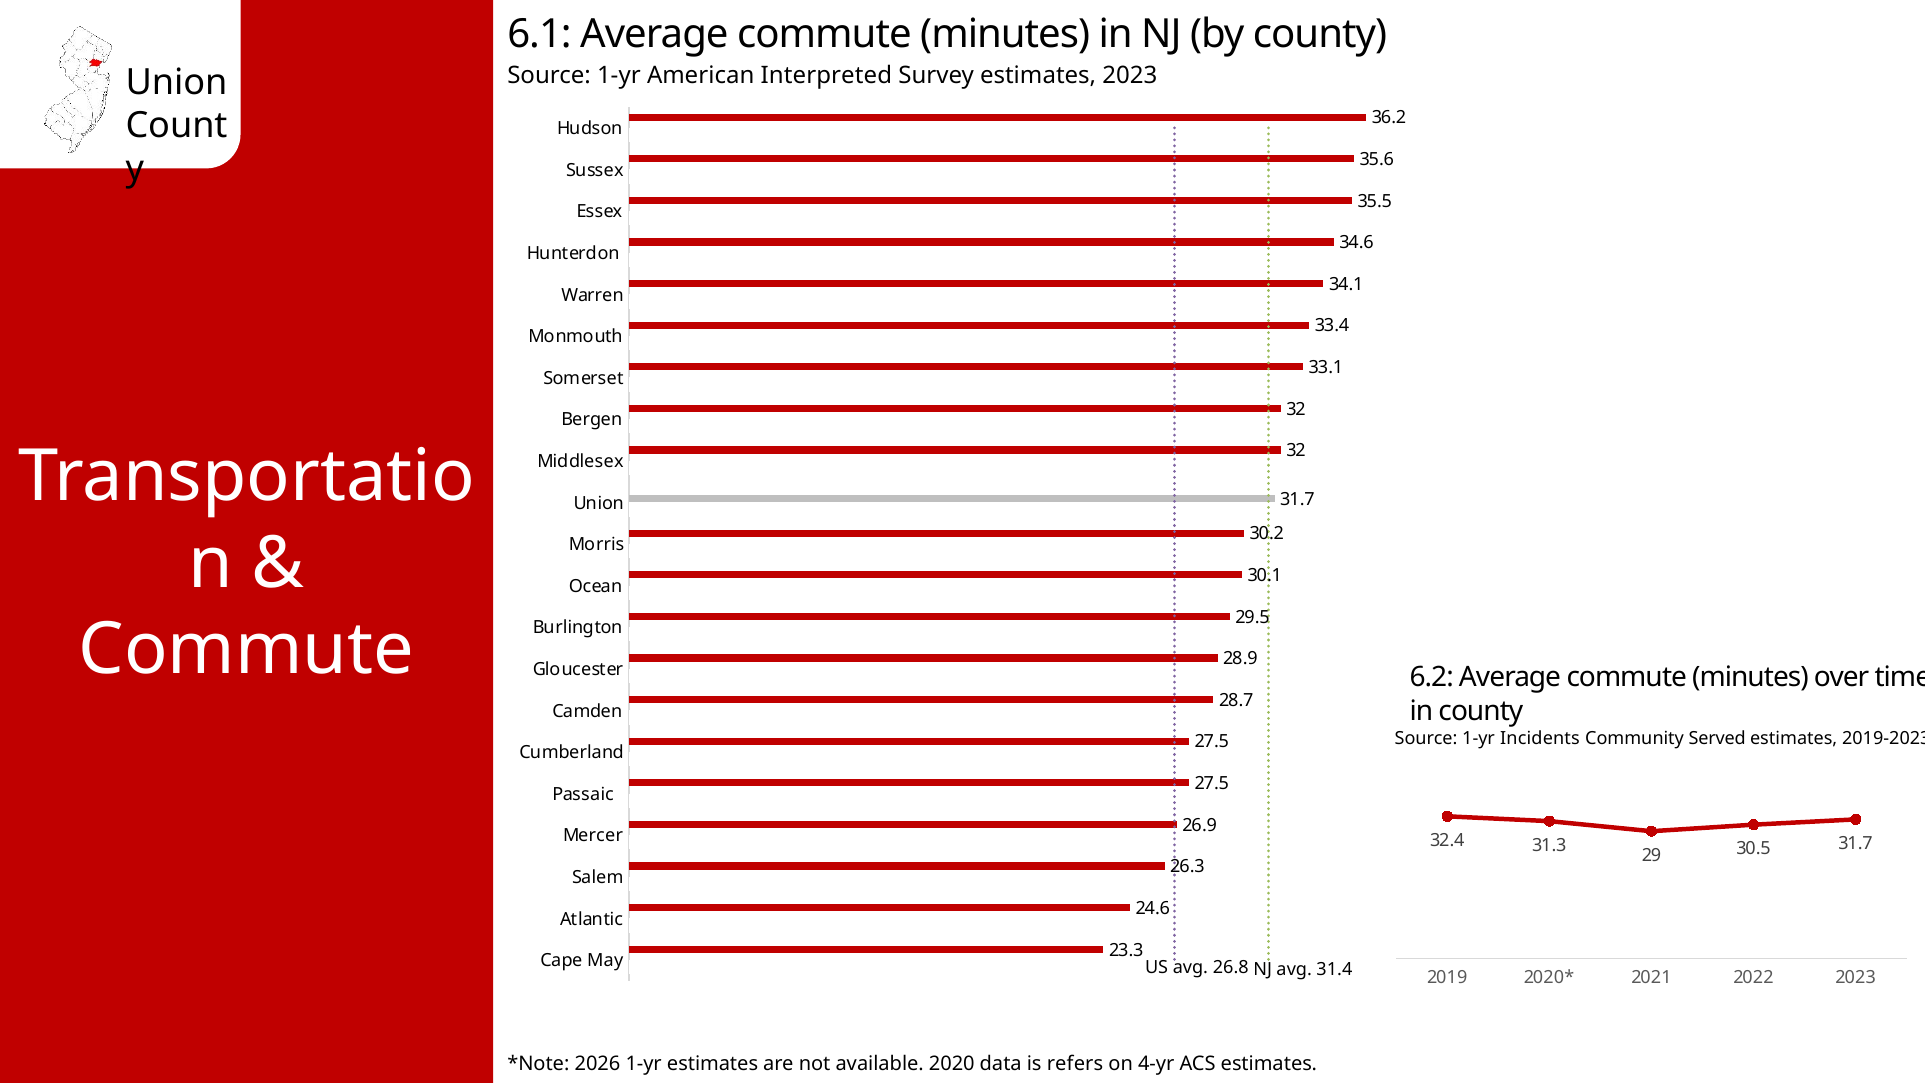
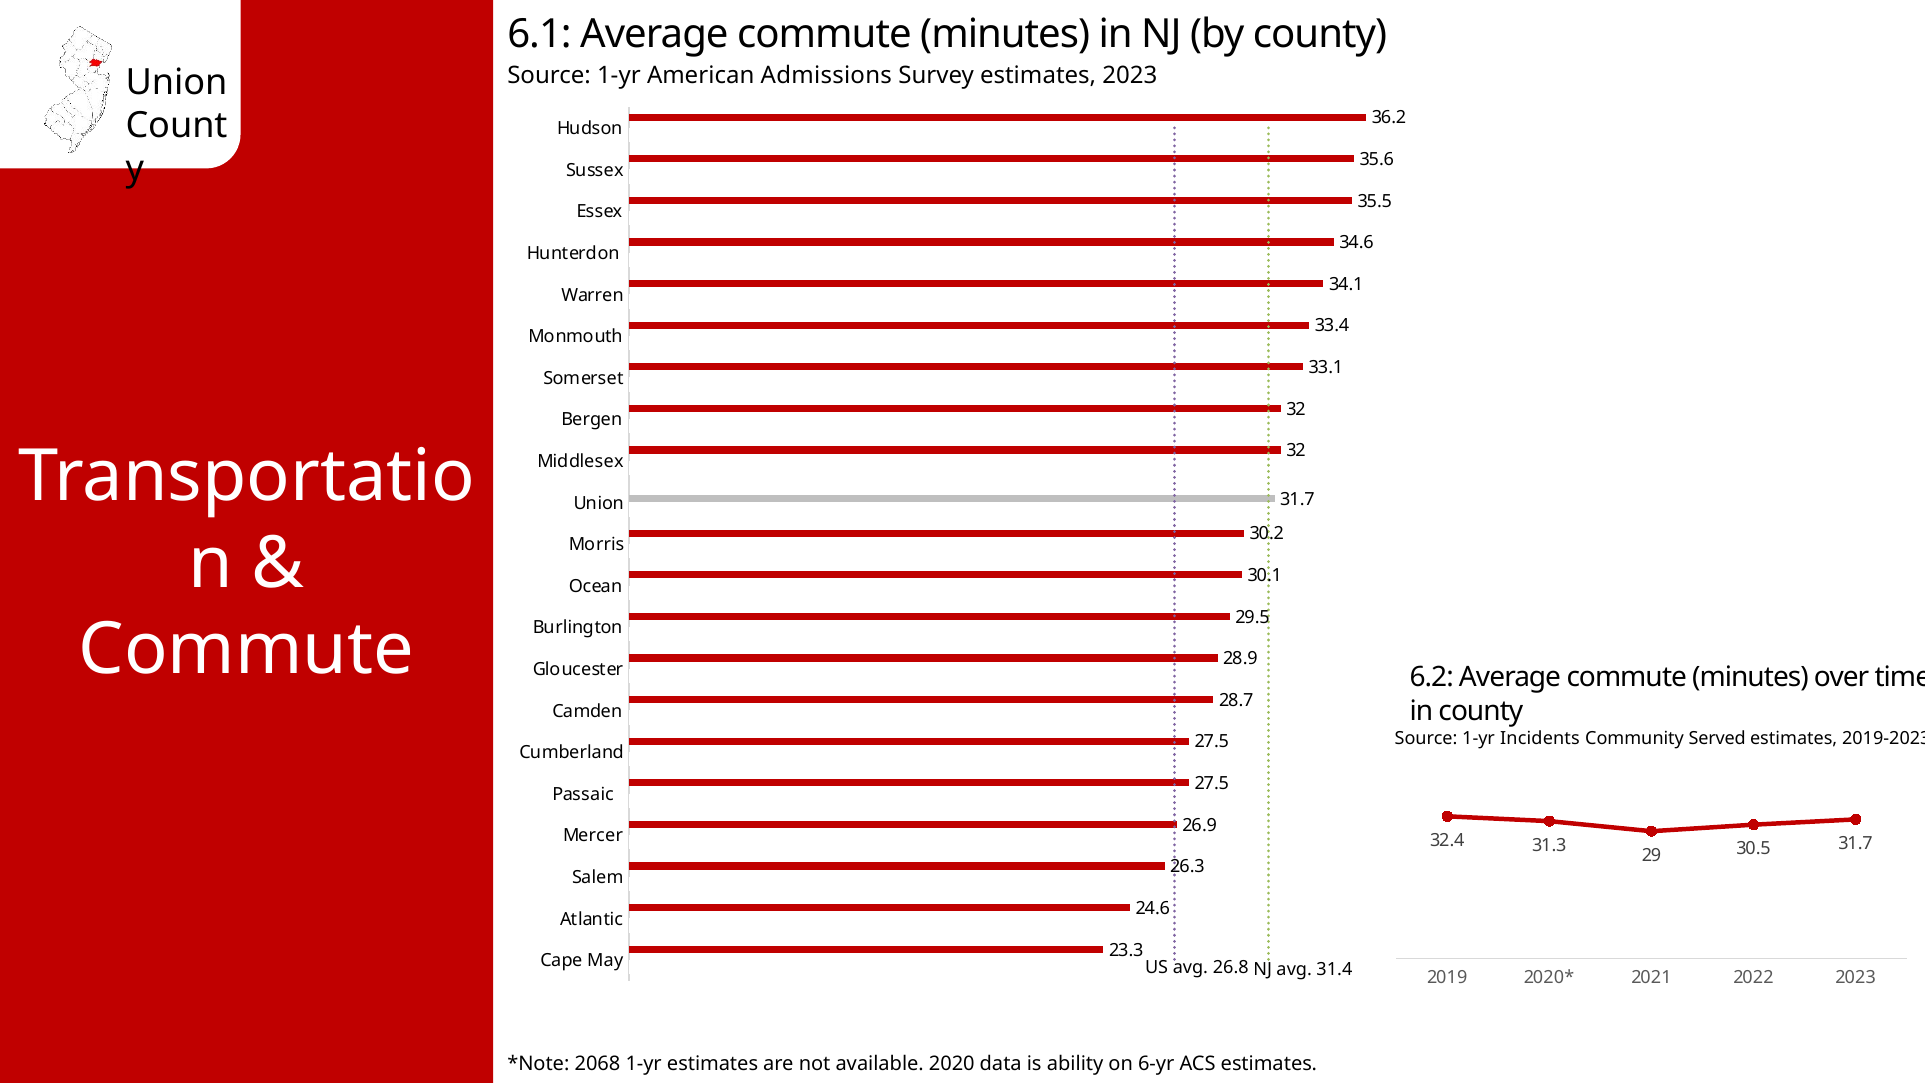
Interpreted: Interpreted -> Admissions (826, 76)
2026: 2026 -> 2068 (598, 1063)
refers: refers -> ability (1075, 1063)
4-yr: 4-yr -> 6-yr (1156, 1063)
